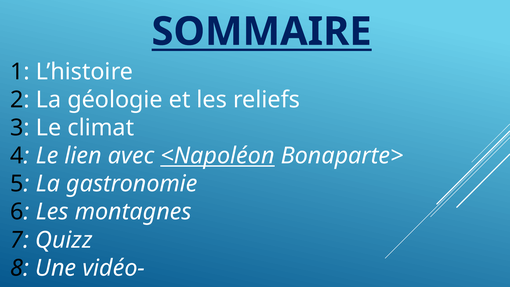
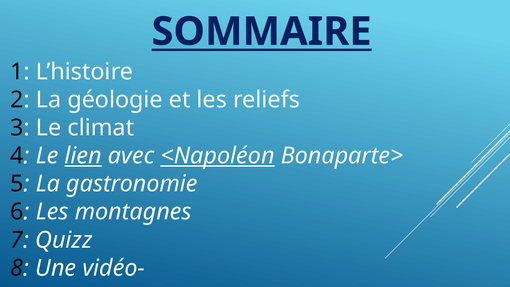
lien underline: none -> present (83, 156)
